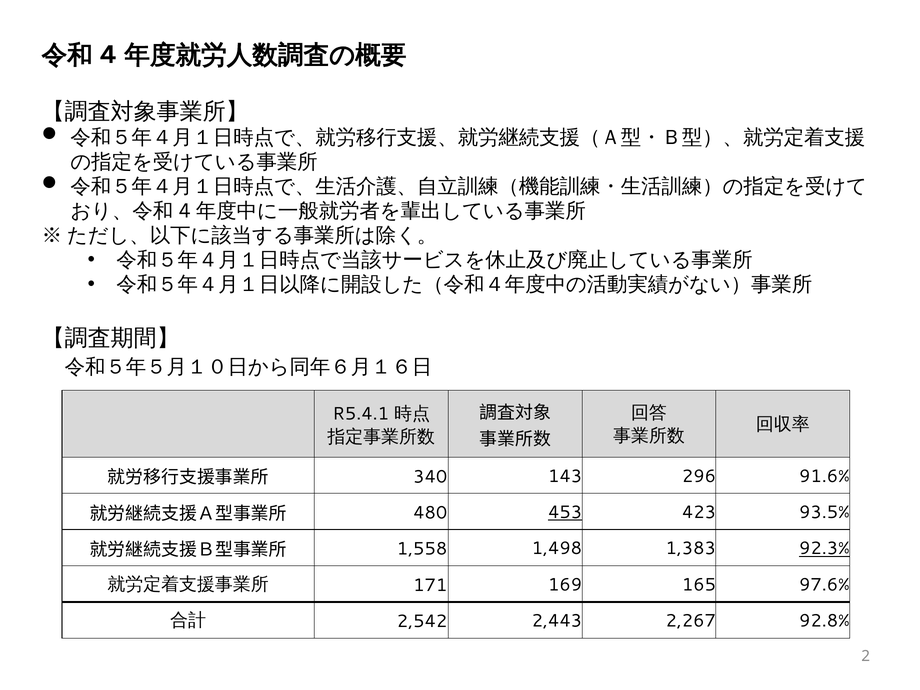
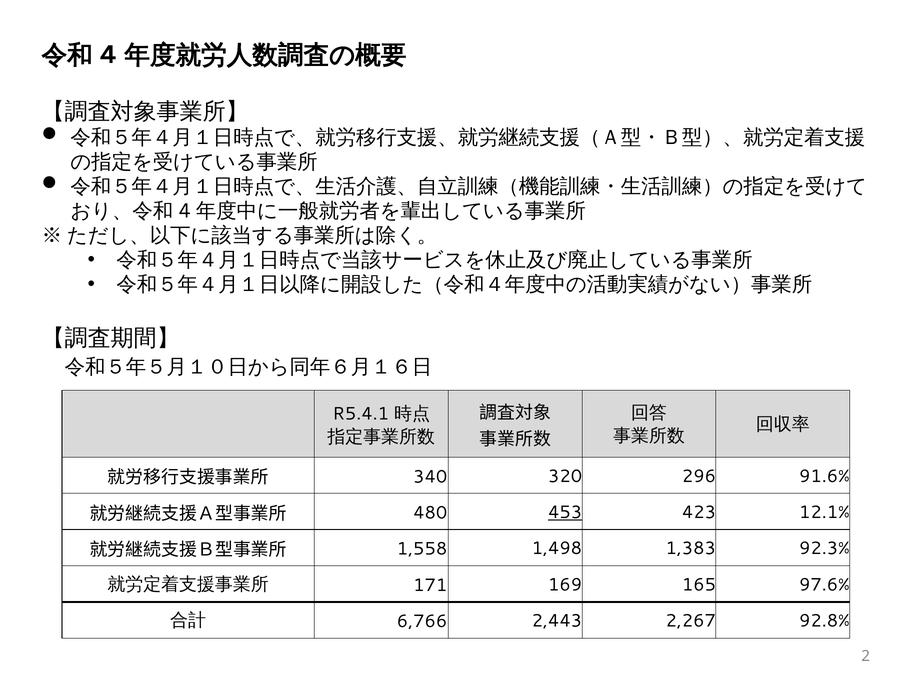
143: 143 -> 320 (565, 476)
93.5%: 93.5% -> 12.1% (824, 512)
92.3% underline: present -> none (824, 549)
2,542: 2,542 -> 6,766 (422, 622)
